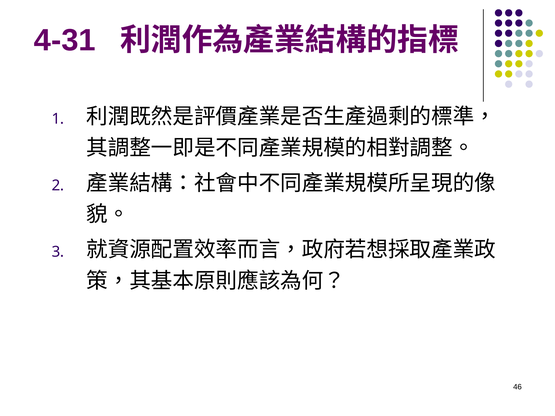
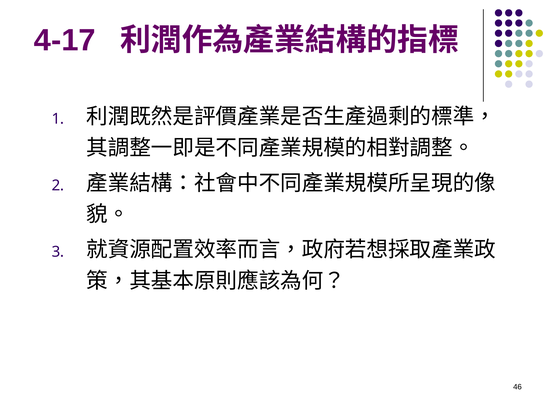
4-31: 4-31 -> 4-17 (65, 40)
